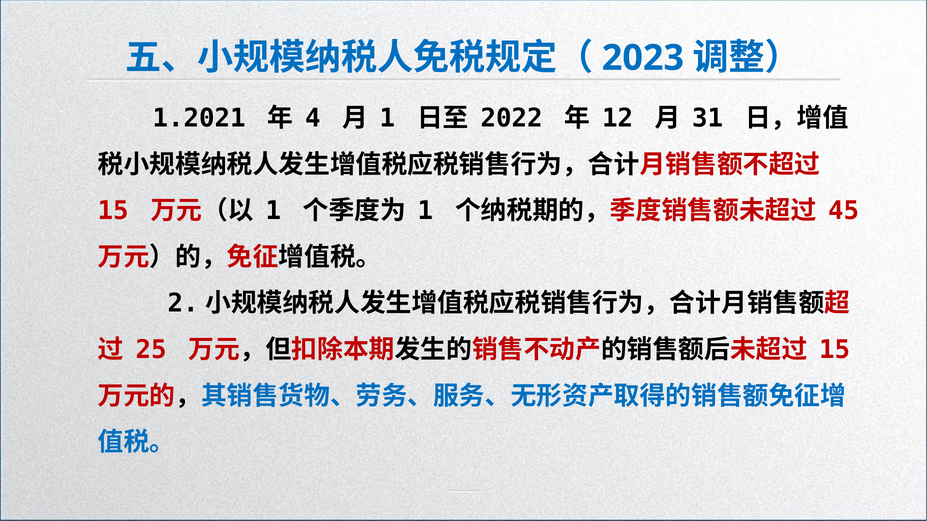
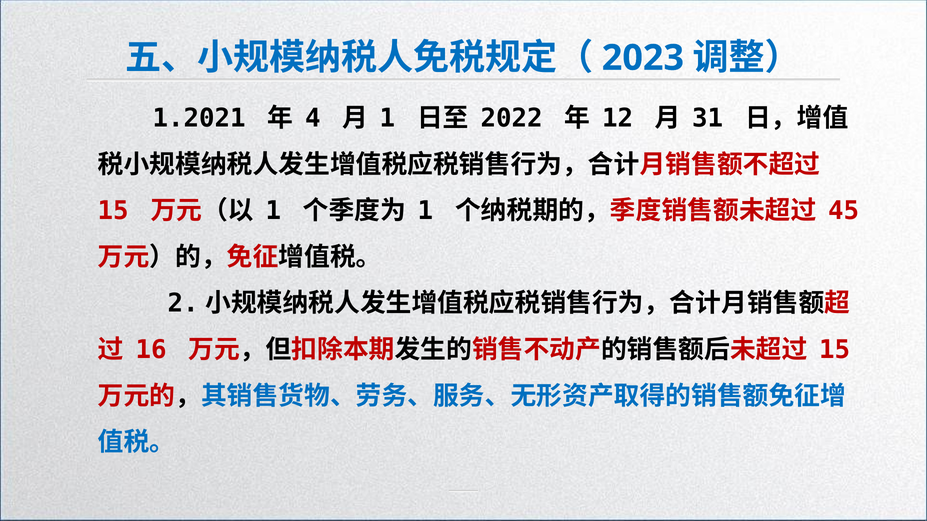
25: 25 -> 16 (151, 350)
